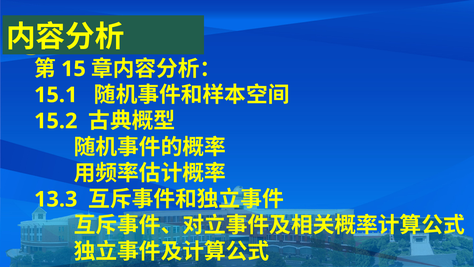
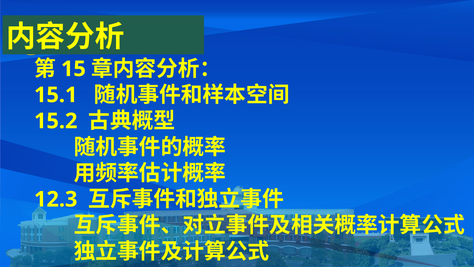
13.3: 13.3 -> 12.3 (56, 199)
